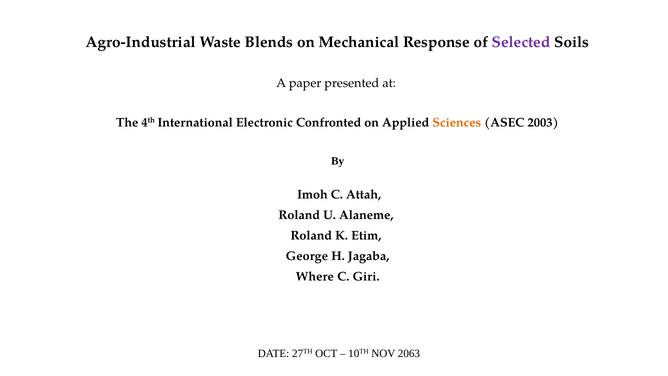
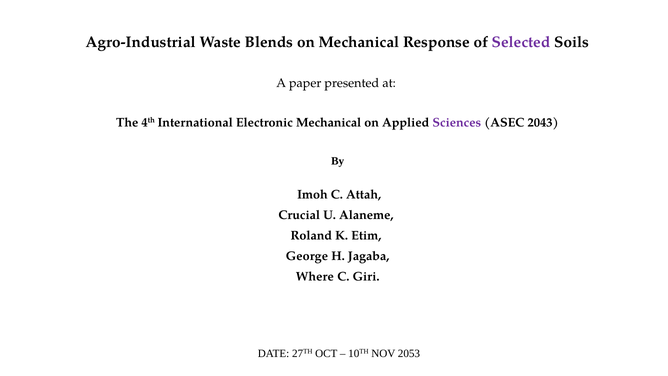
Electronic Confronted: Confronted -> Mechanical (329, 122)
Sciences colour: orange -> purple (457, 122)
2003: 2003 -> 2043 (543, 122)
Roland: Roland -> Crucial (299, 215)
2063: 2063 -> 2053 (409, 353)
